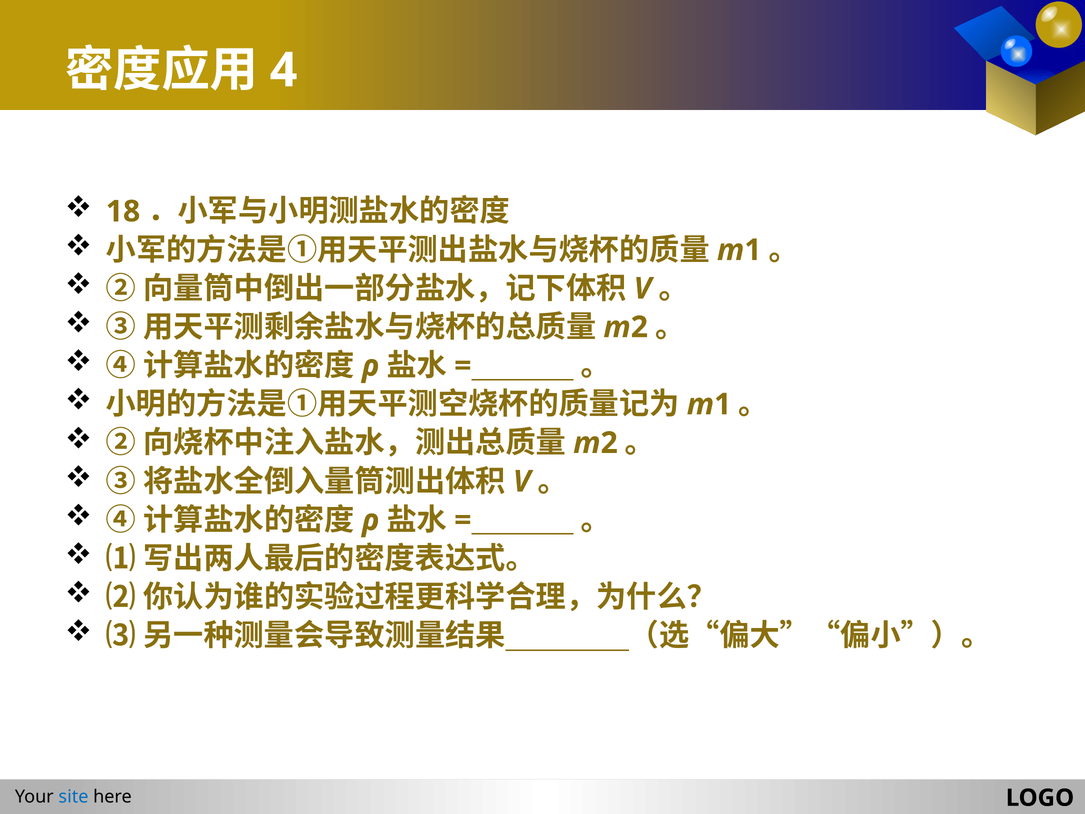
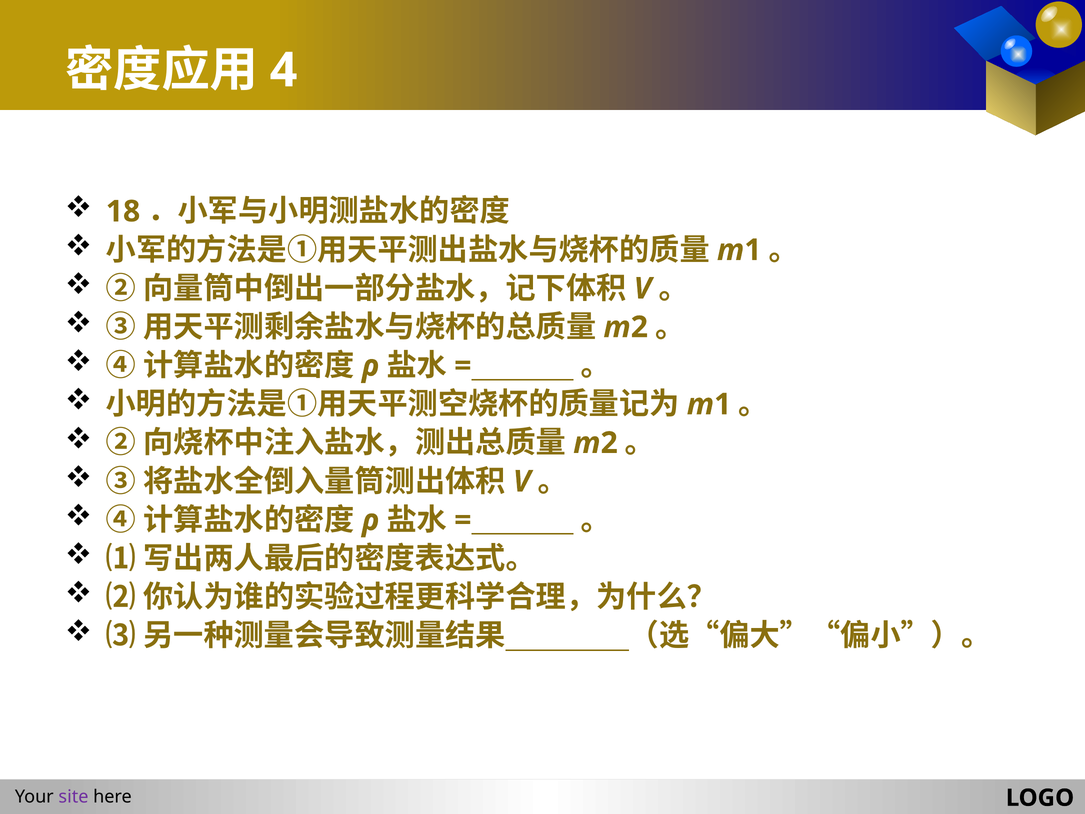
site colour: blue -> purple (73, 797)
